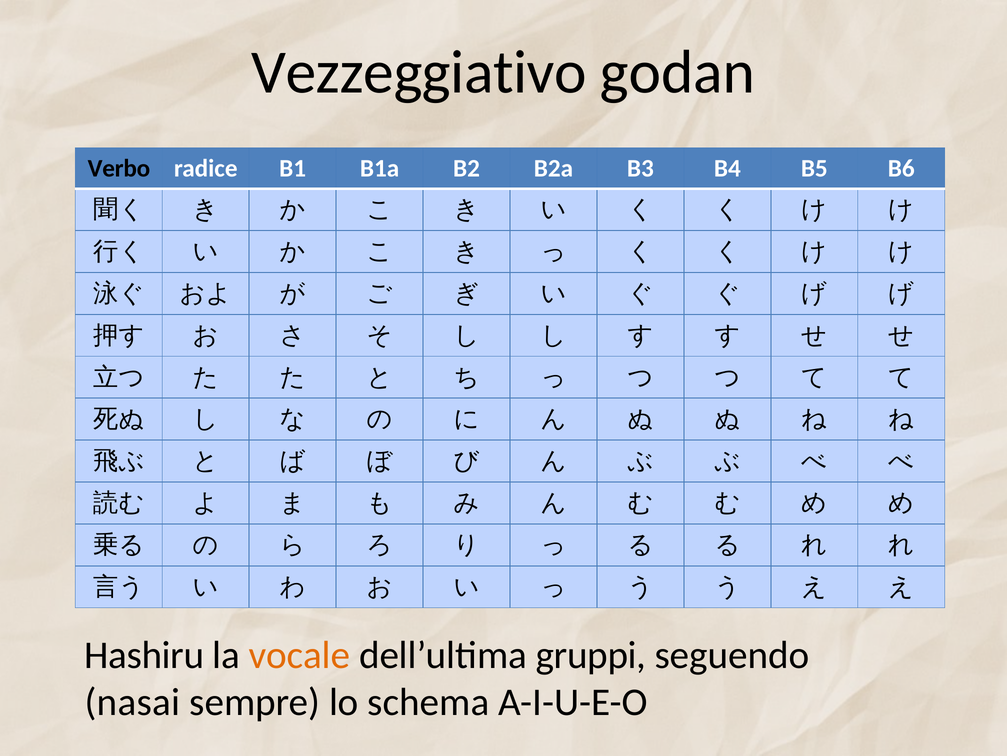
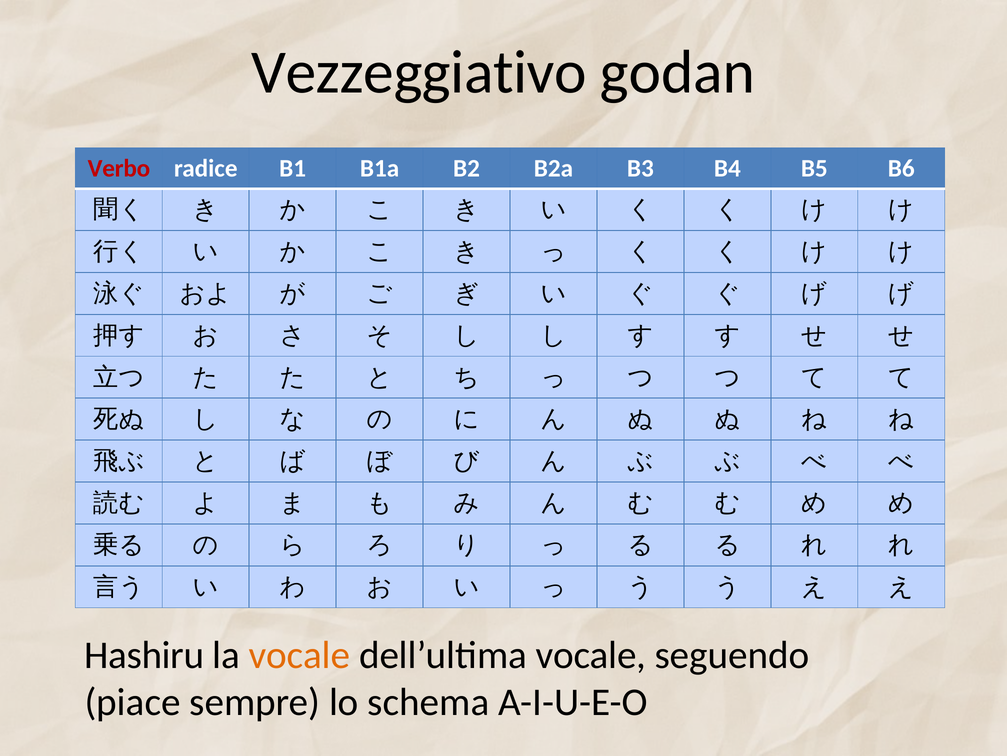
Verbo colour: black -> red (119, 168)
dell’ultima gruppi: gruppi -> vocale (591, 655)
nasai: nasai -> piace (133, 702)
